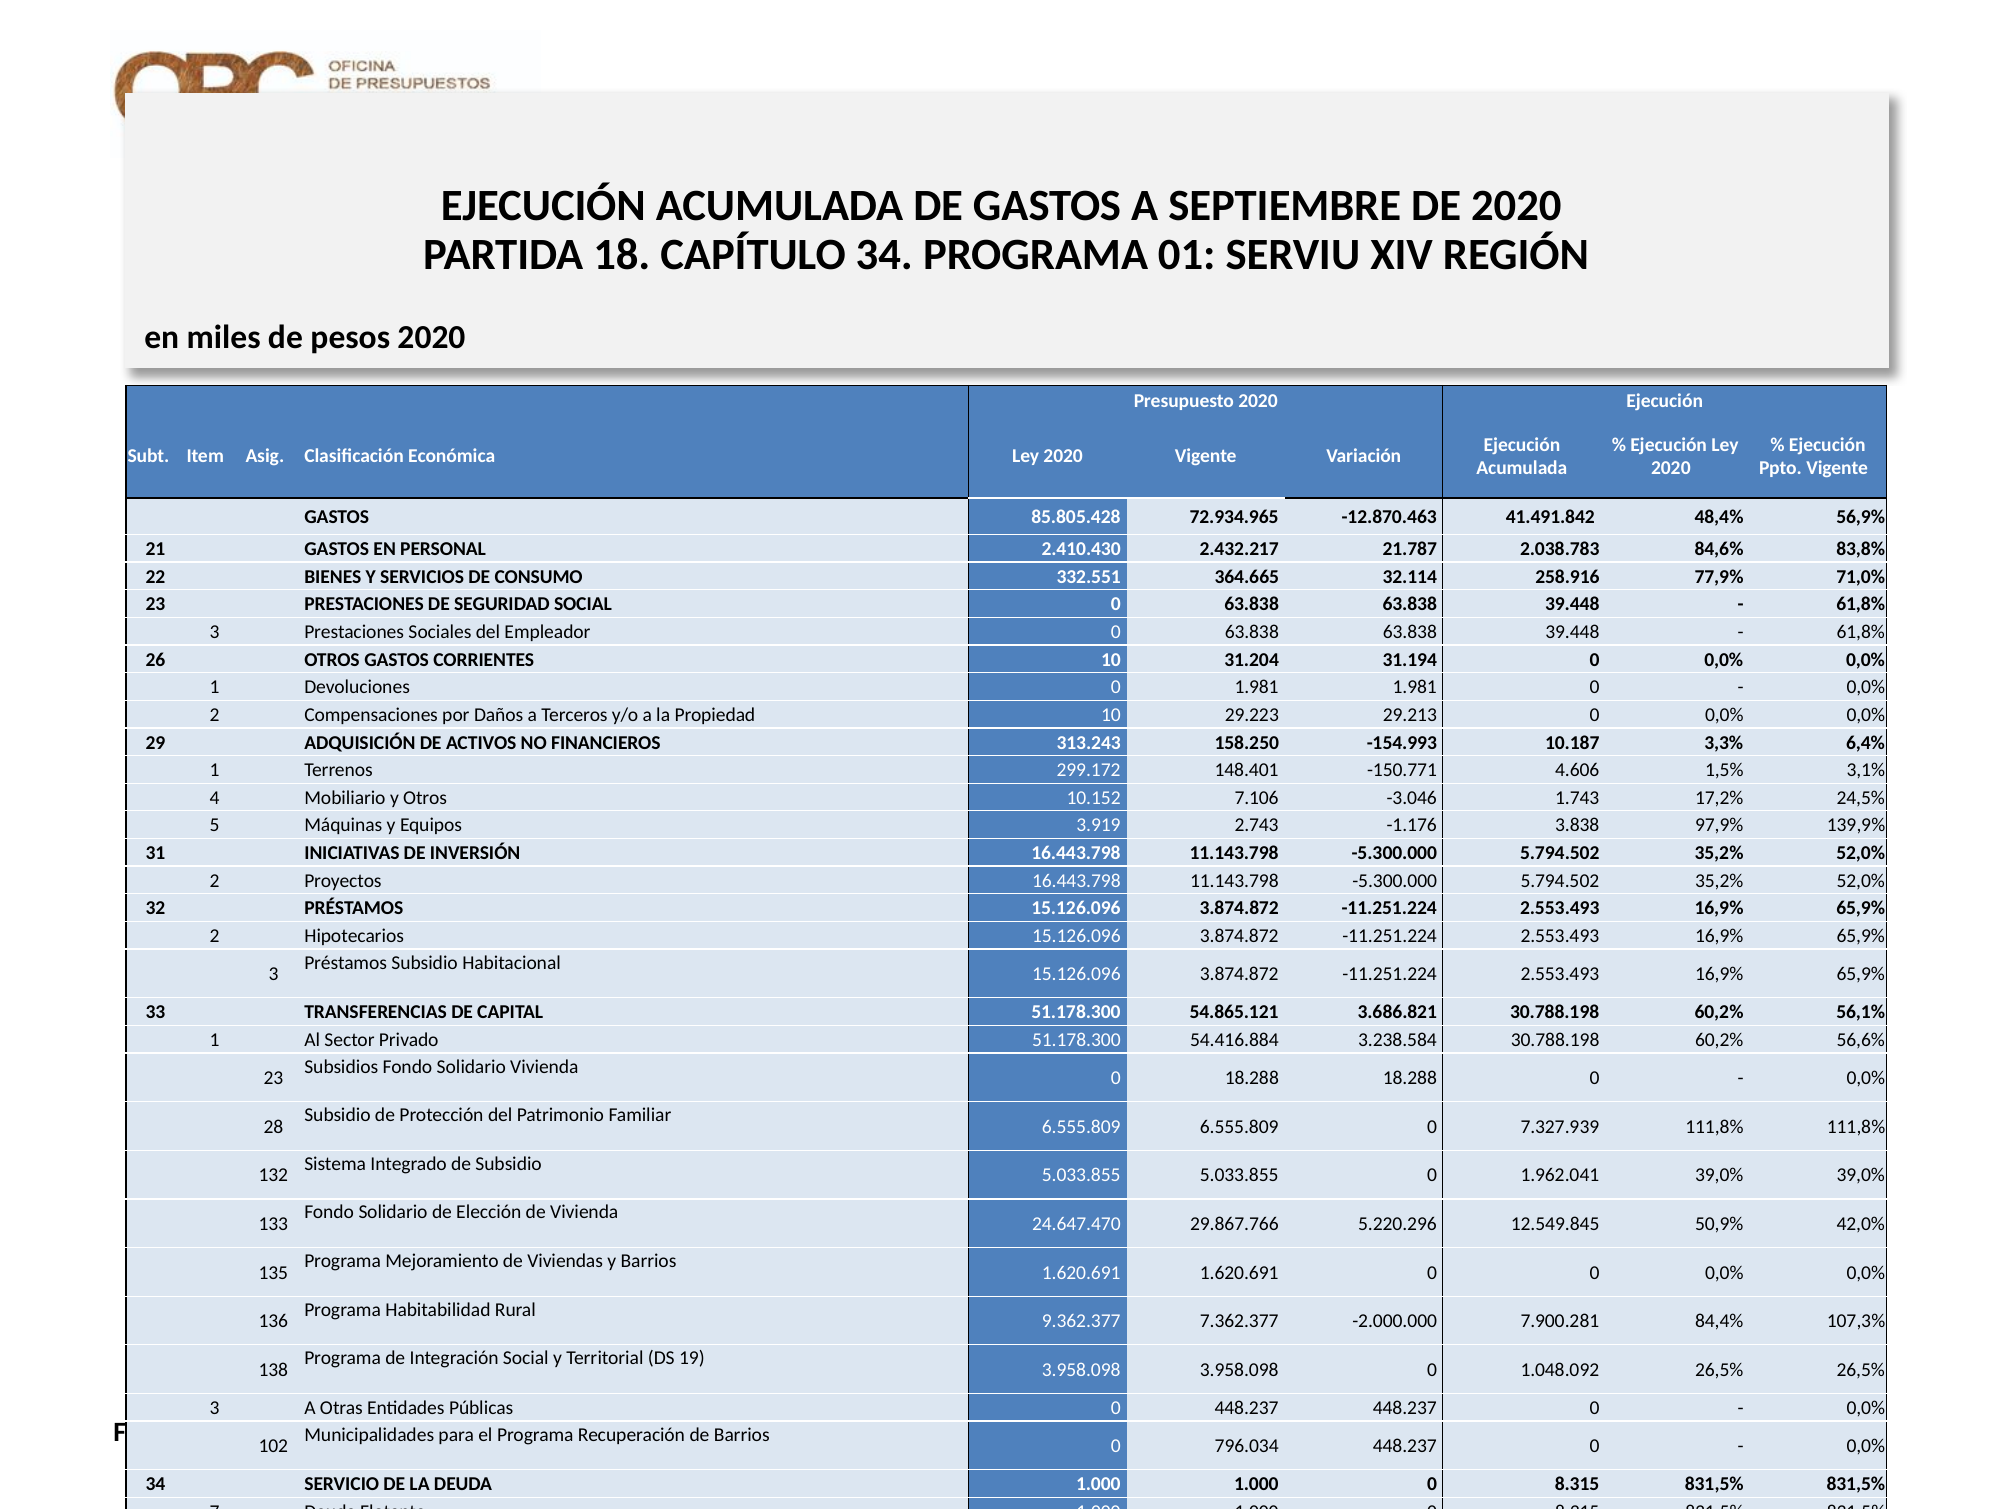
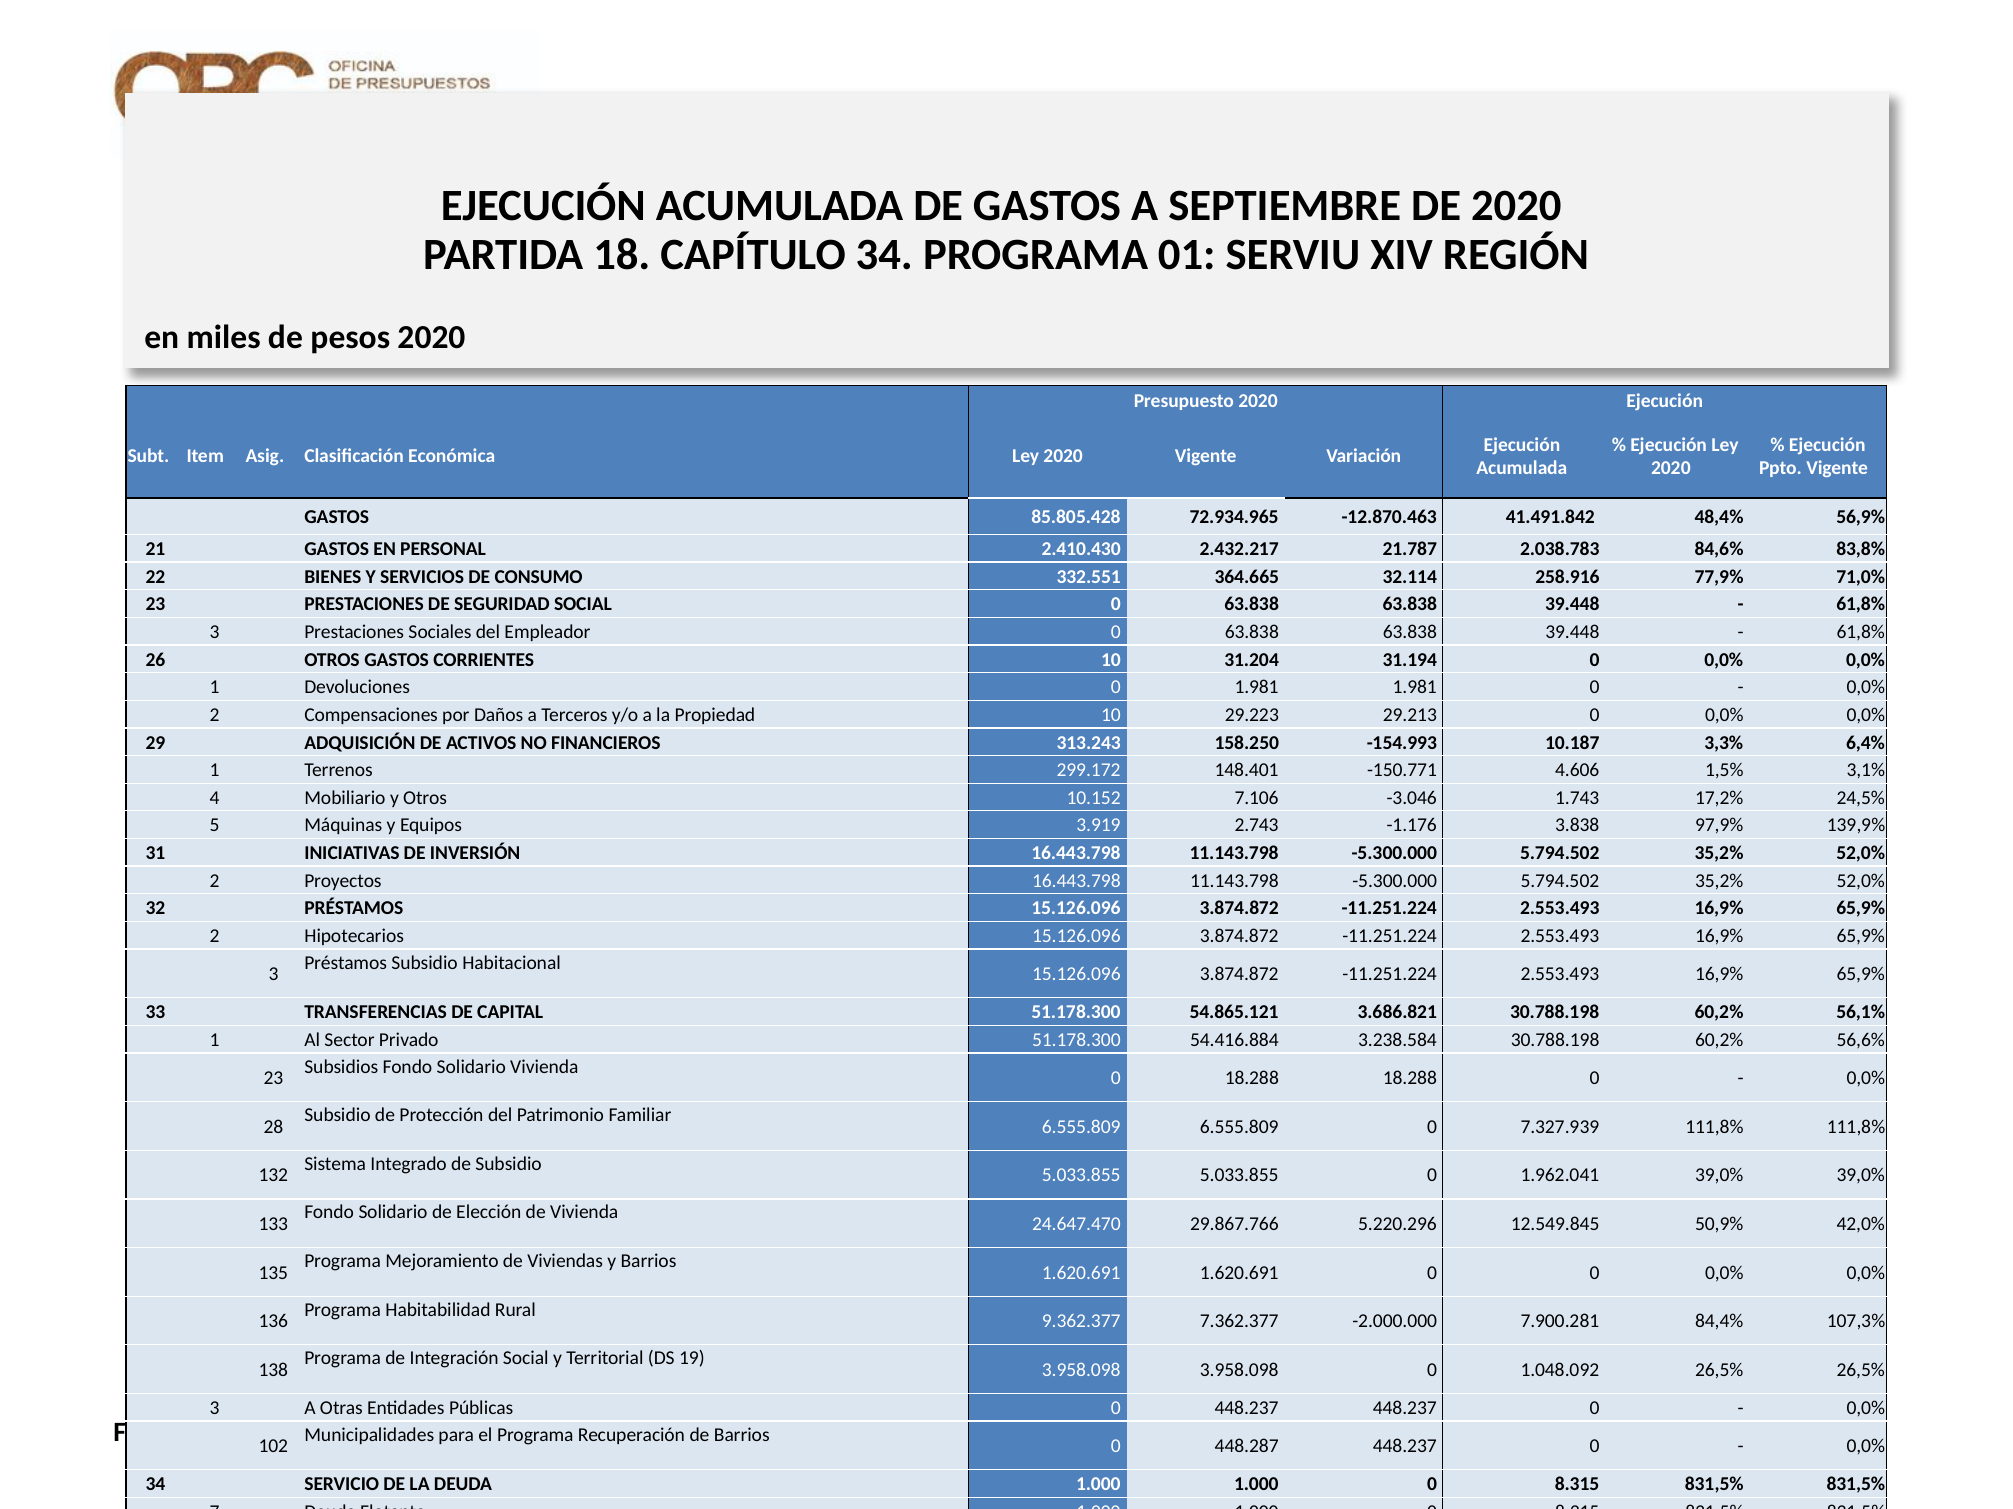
796.034: 796.034 -> 448.287 (1247, 1447)
